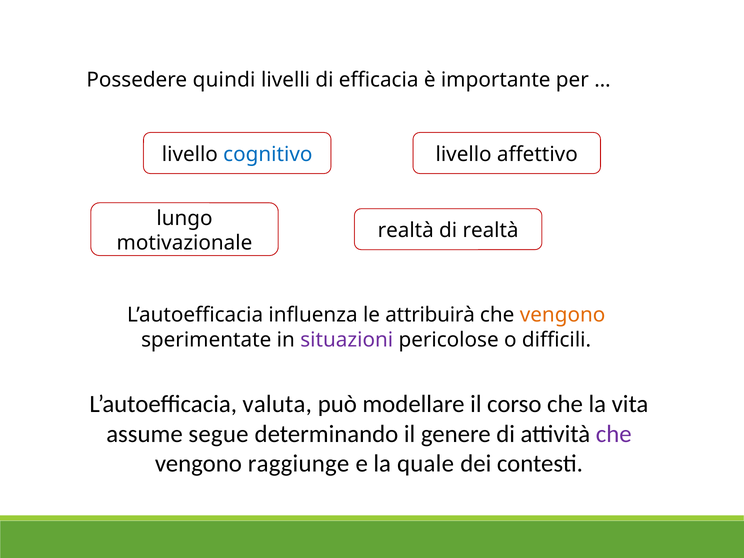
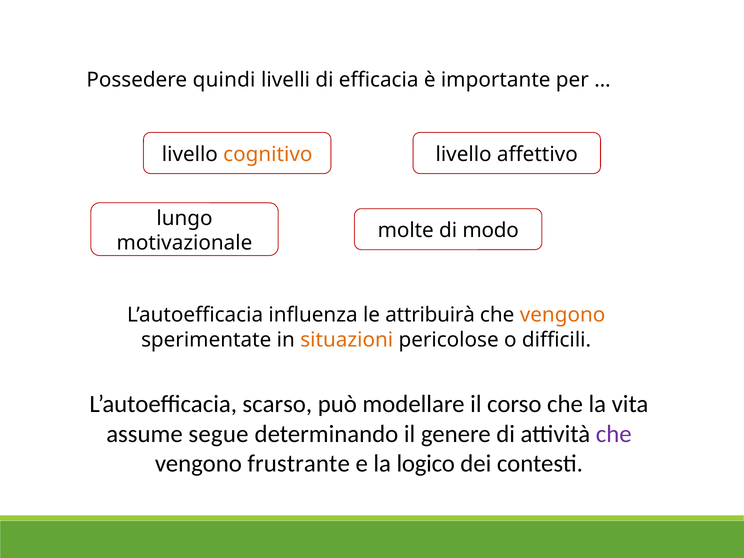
cognitivo colour: blue -> orange (268, 154)
realtà: realtà -> molte (406, 231)
di realtà: realtà -> modo (491, 231)
situazioni colour: purple -> orange (347, 340)
valuta: valuta -> scarso (277, 404)
raggiunge: raggiunge -> frustrante (299, 464)
quale: quale -> logico (426, 464)
